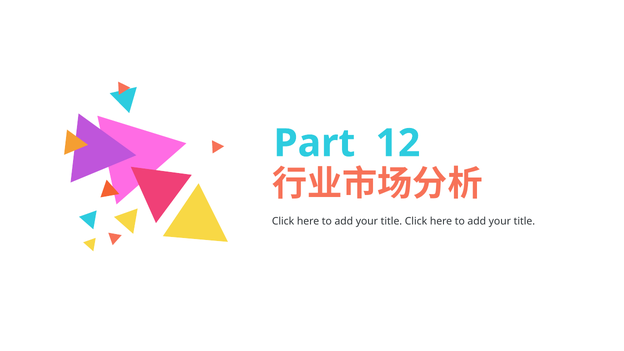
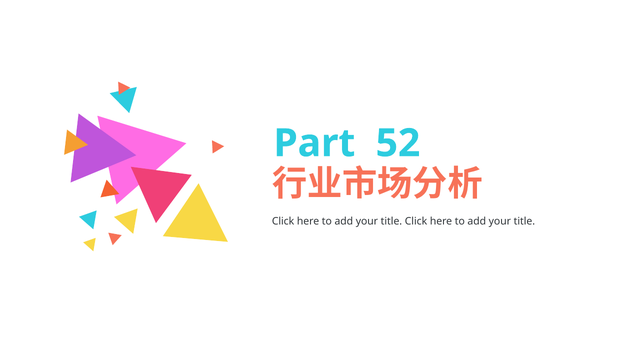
12: 12 -> 52 (398, 143)
